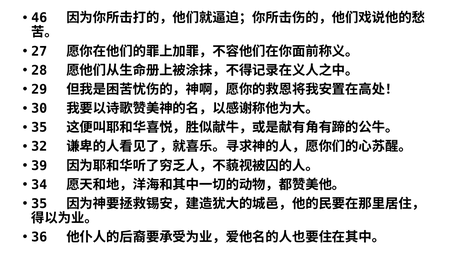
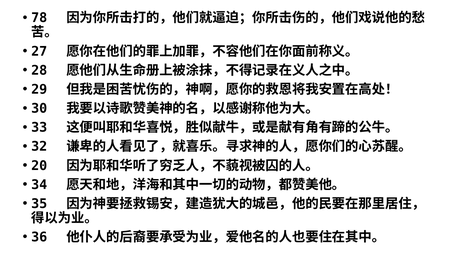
46: 46 -> 78 (39, 18)
35: 35 -> 33 (39, 128)
39: 39 -> 20 (39, 166)
